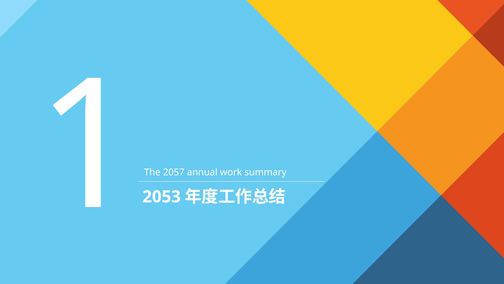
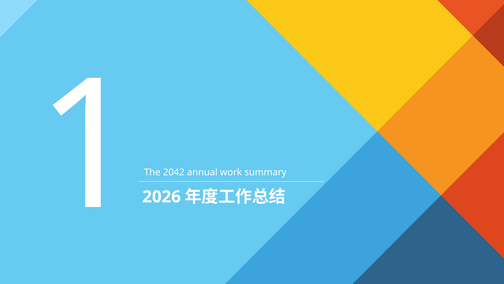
2057: 2057 -> 2042 (174, 172)
2053: 2053 -> 2026 (162, 196)
